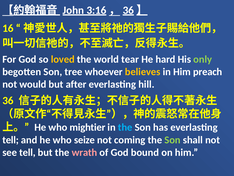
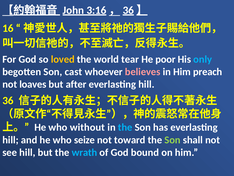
hard: hard -> poor (166, 59)
only colour: light green -> light blue (203, 59)
tree: tree -> cast (73, 72)
believes colour: yellow -> pink (143, 72)
would: would -> loaves (33, 84)
mightier: mightier -> without (87, 127)
tell: tell -> hill (10, 140)
coming: coming -> toward (130, 140)
see tell: tell -> hill (27, 152)
wrath colour: pink -> light blue (84, 152)
